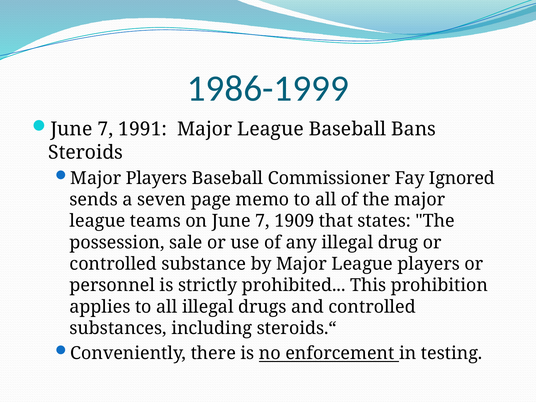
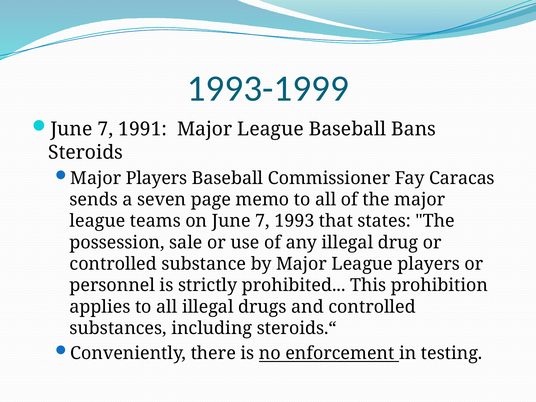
1986-1999: 1986-1999 -> 1993-1999 (268, 89)
Ignored: Ignored -> Caracas (462, 178)
1909: 1909 -> 1993 (294, 221)
